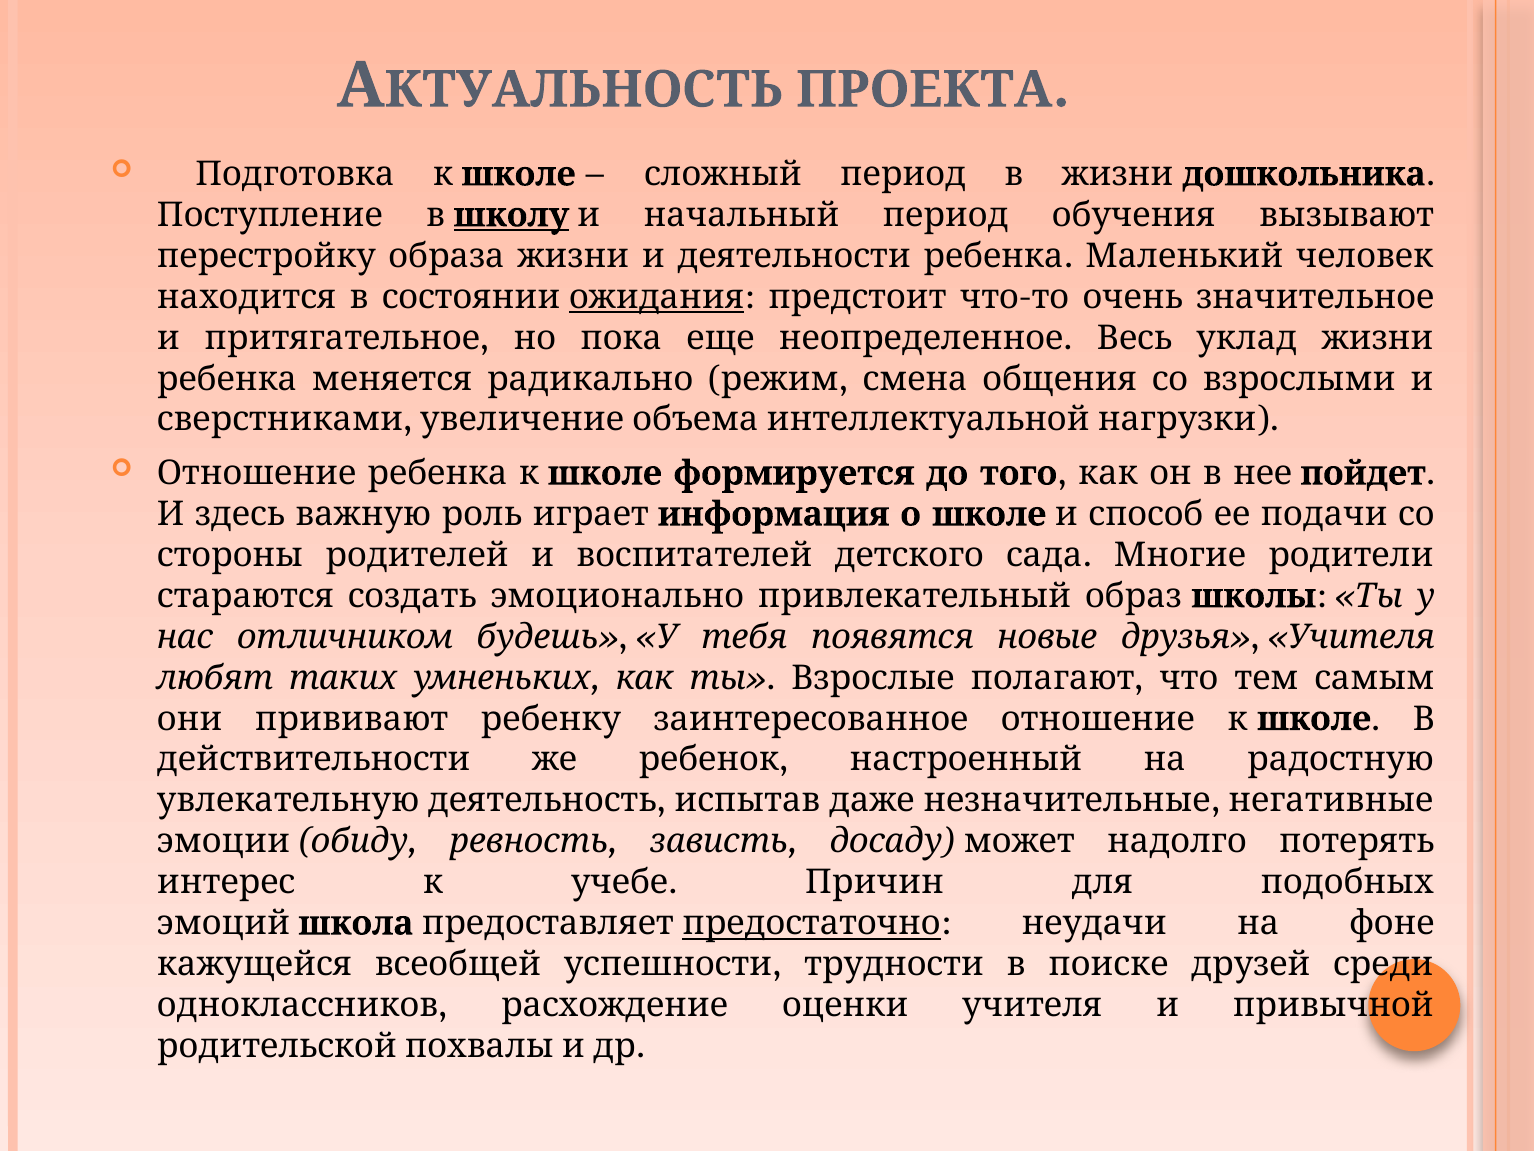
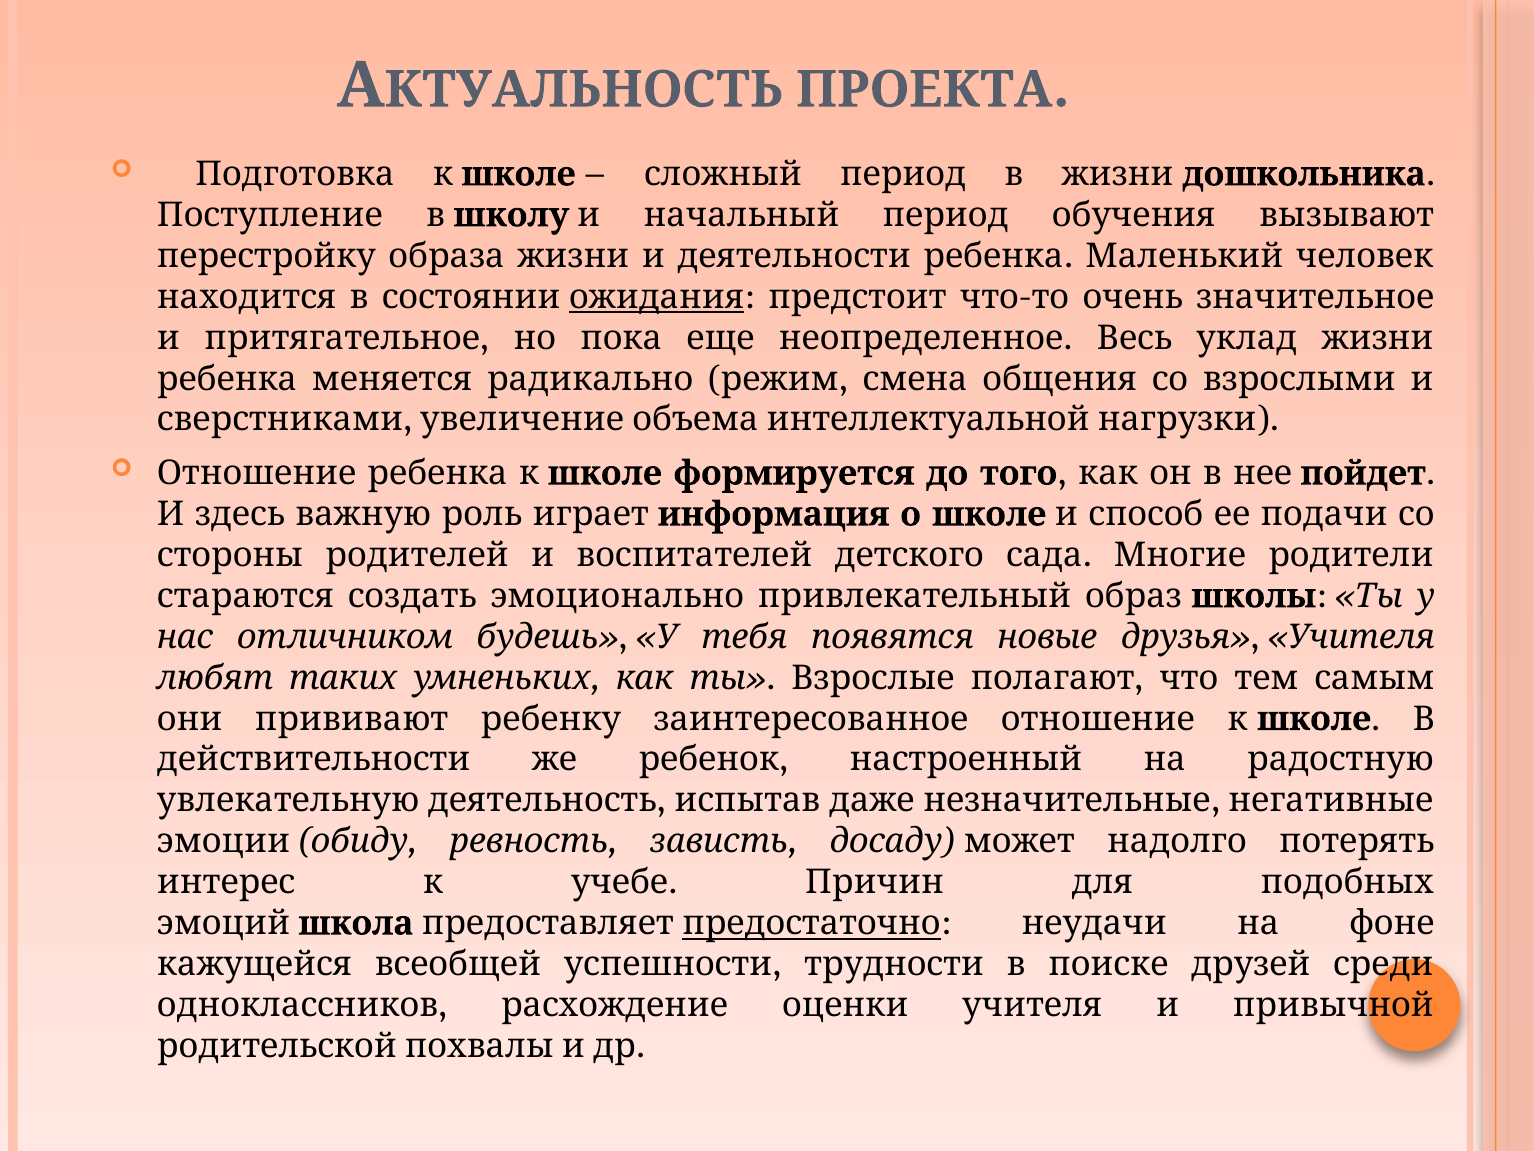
школу underline: present -> none (511, 215)
